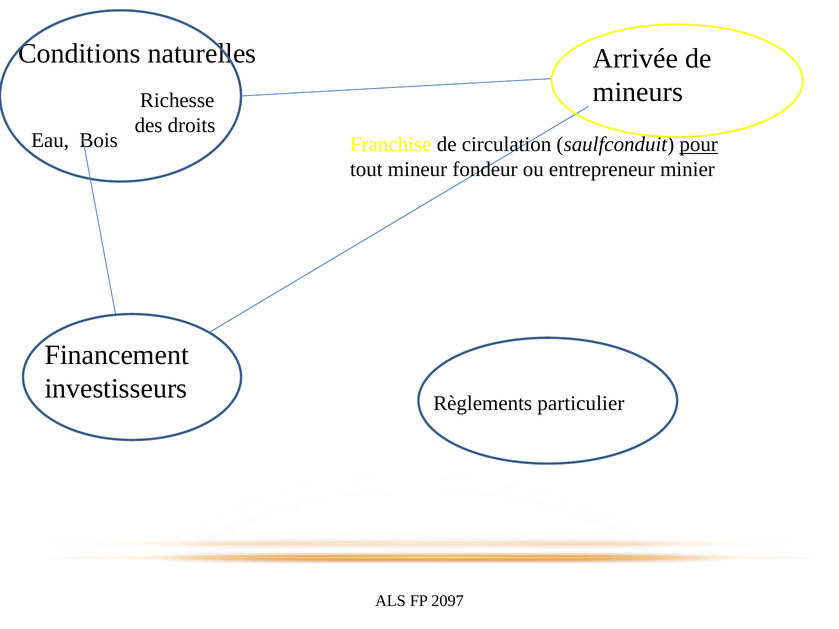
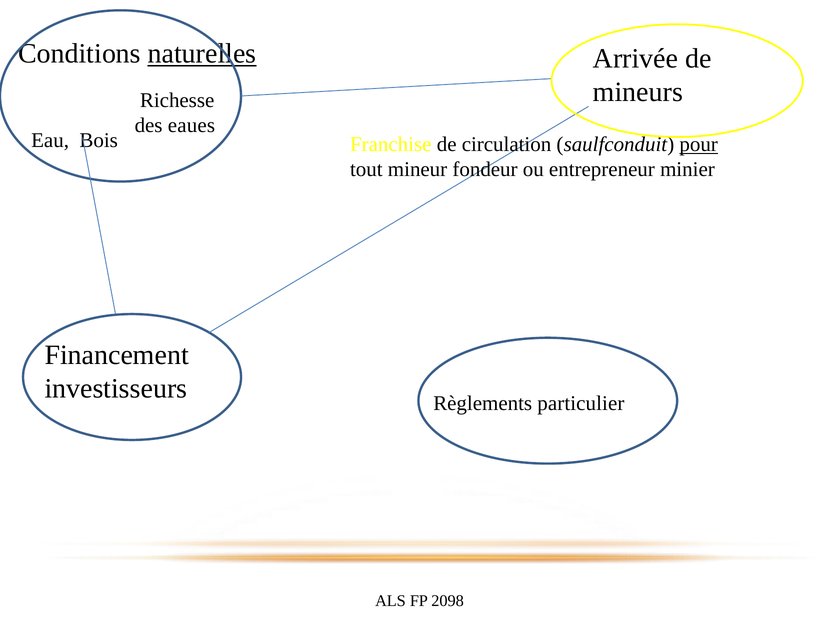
naturelles underline: none -> present (202, 54)
droits: droits -> eaues (191, 125)
2097: 2097 -> 2098 (448, 601)
